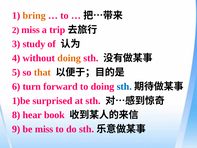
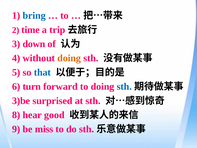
bring colour: orange -> blue (34, 16)
2 miss: miss -> time (31, 30)
study: study -> down (34, 44)
that colour: orange -> blue (42, 72)
1)be: 1)be -> 3)be (21, 101)
book: book -> good (54, 115)
